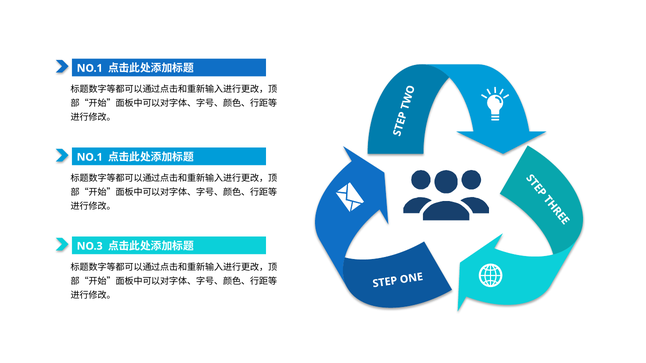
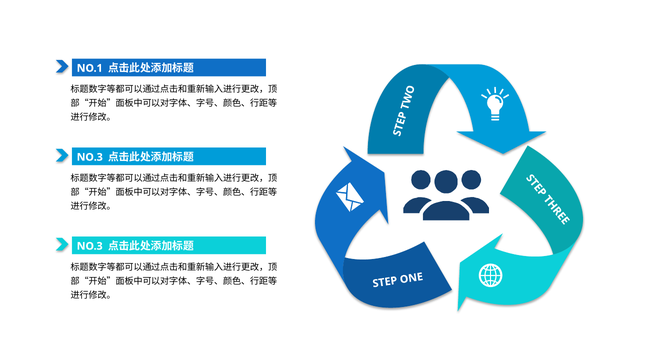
NO.1: NO.1 -> NO.3 (90, 157)
